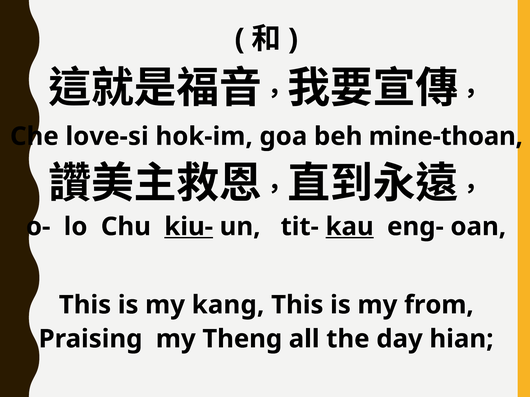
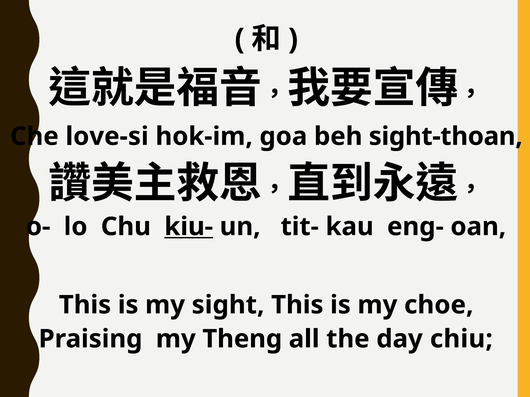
mine-thoan: mine-thoan -> sight-thoan (446, 137)
kau underline: present -> none (350, 227)
kang: kang -> sight (228, 305)
from: from -> choe (439, 305)
hian: hian -> chiu (461, 339)
